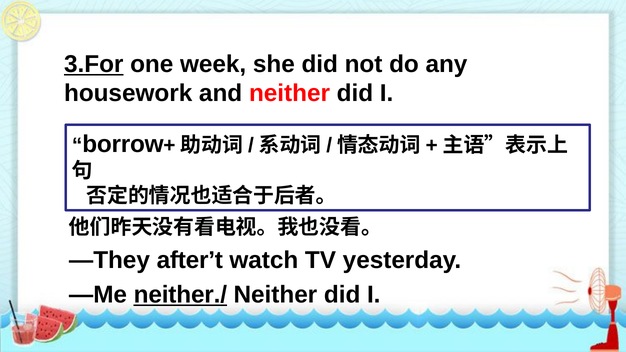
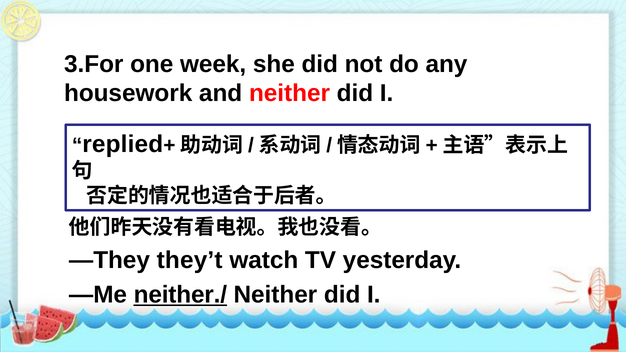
3.For underline: present -> none (94, 64)
borrow: borrow -> replied (123, 144)
after’t: after’t -> they’t (190, 260)
